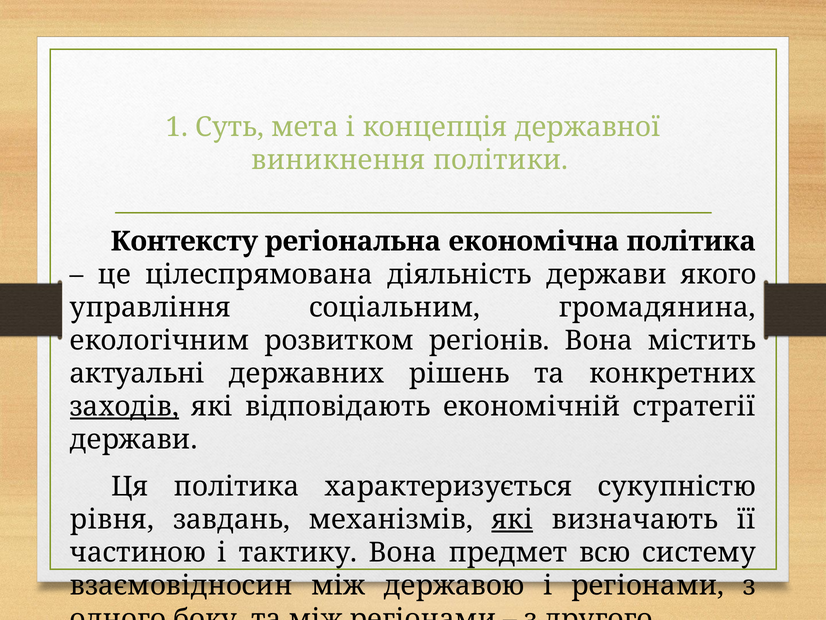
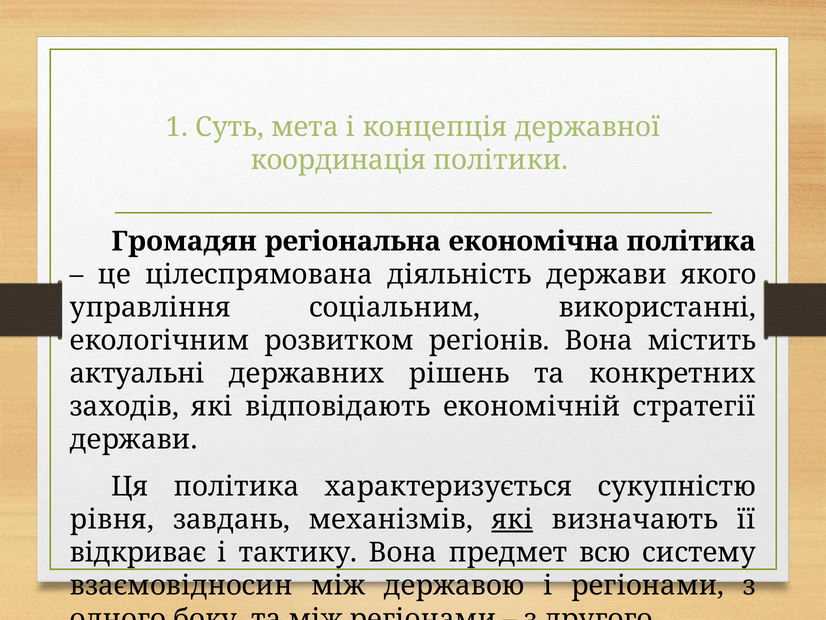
виникнення: виникнення -> координація (339, 160)
Контексту: Контексту -> Громадян (184, 241)
громадянина: громадянина -> використанні (657, 307)
заходів underline: present -> none (124, 406)
частиною: частиною -> відкриває (138, 552)
